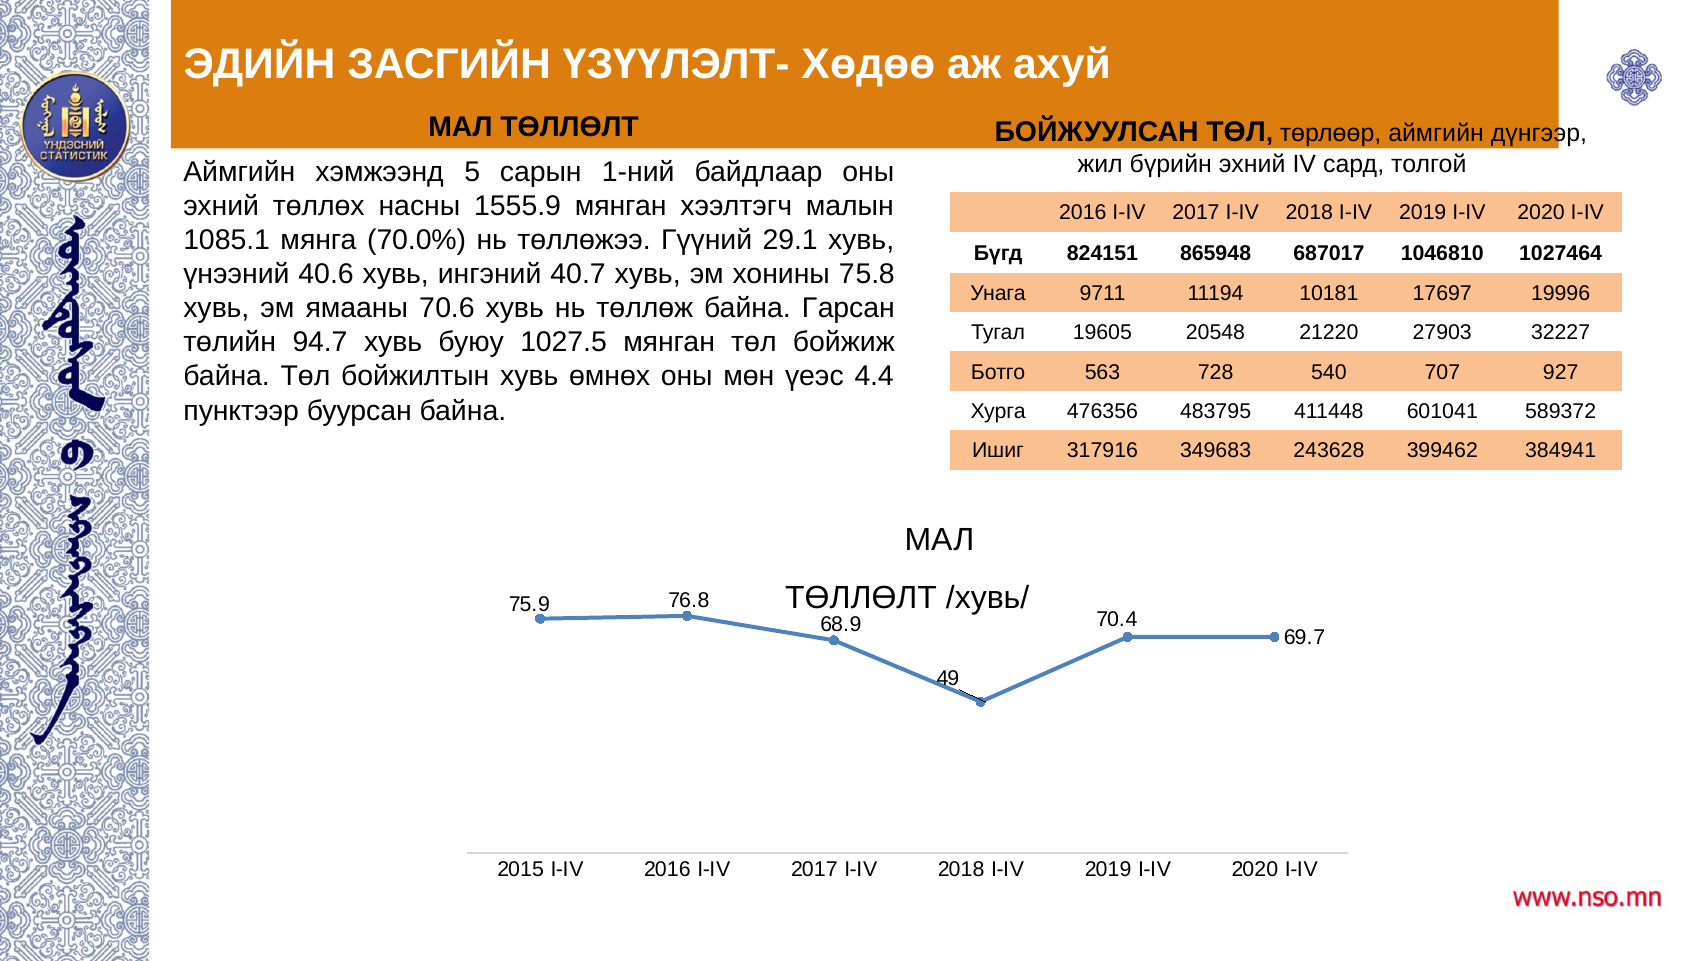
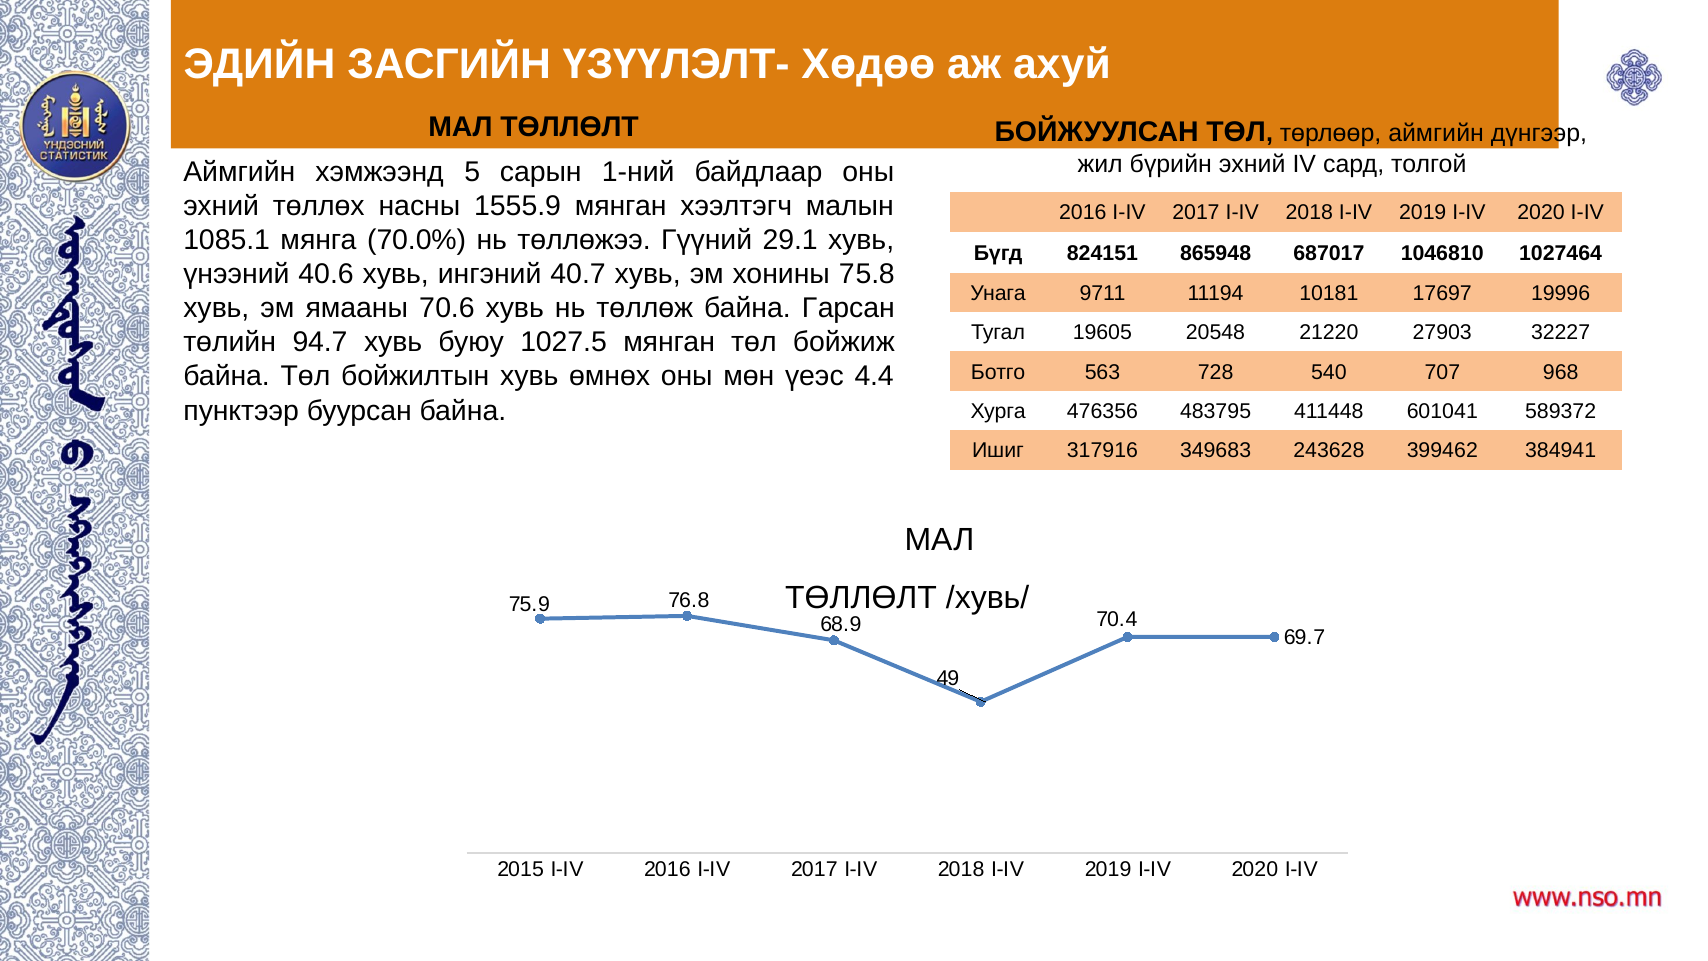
927: 927 -> 968 (1561, 372)
